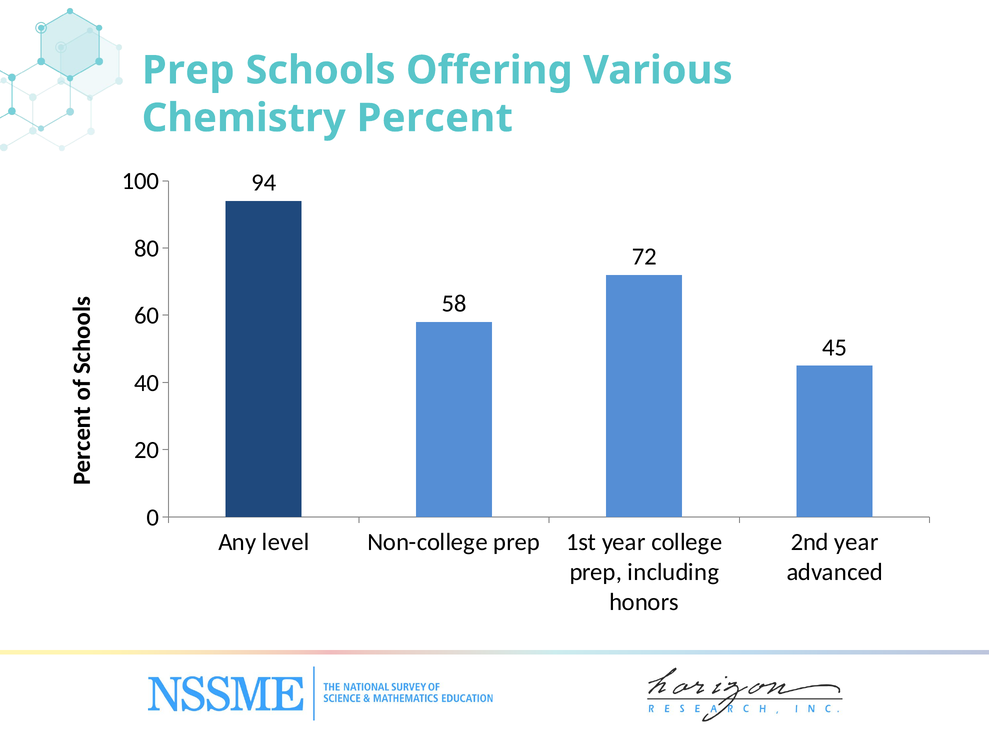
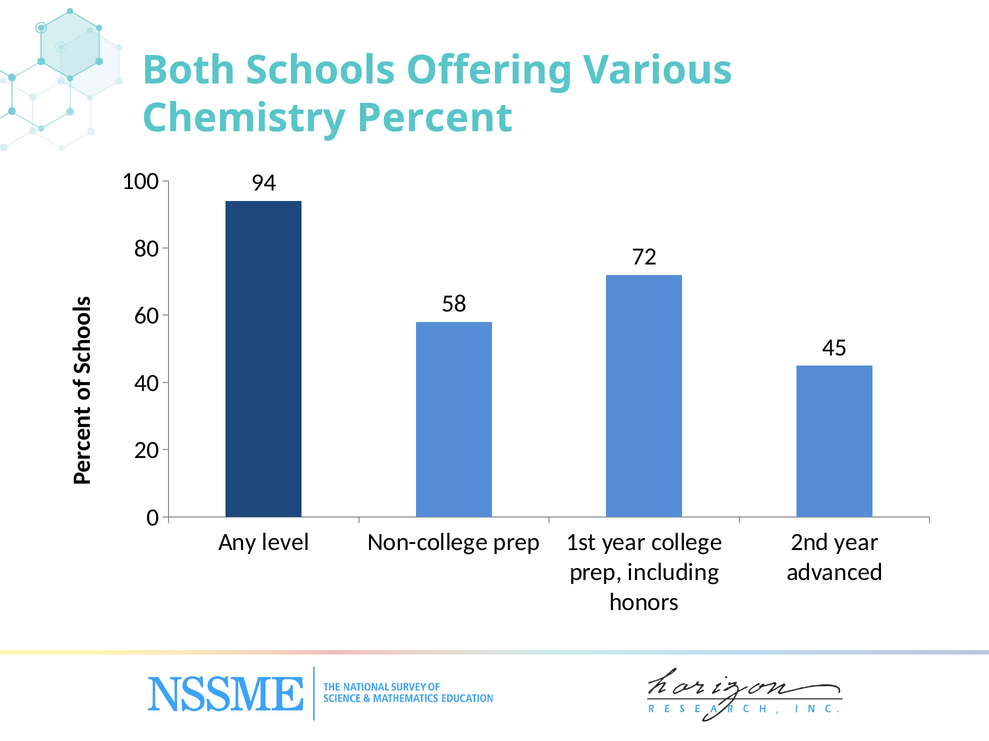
Prep: Prep -> Both (189, 70)
